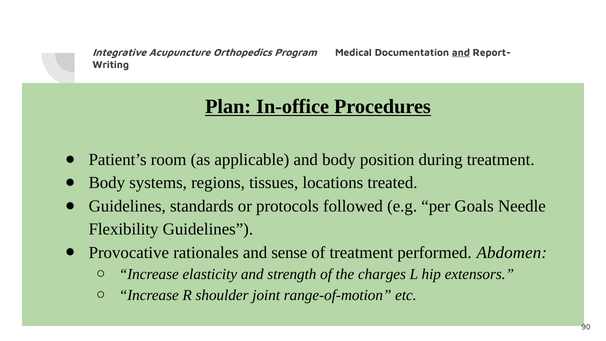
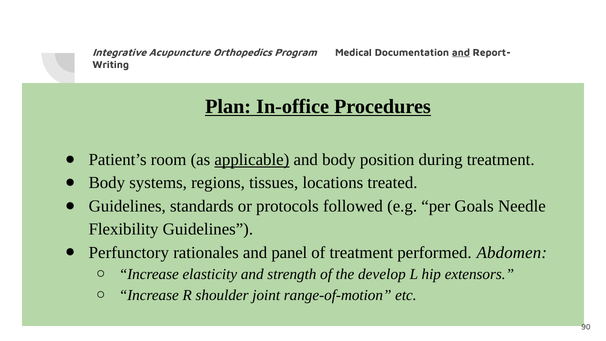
applicable underline: none -> present (252, 159)
Provocative: Provocative -> Perfunctory (129, 252)
sense: sense -> panel (289, 252)
charges: charges -> develop (382, 274)
